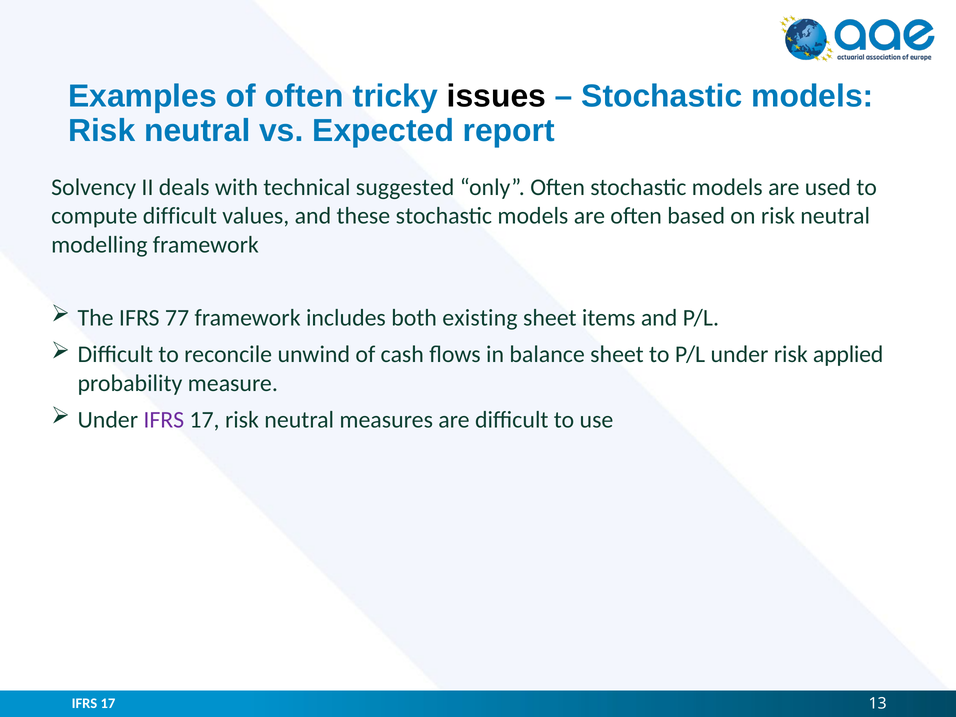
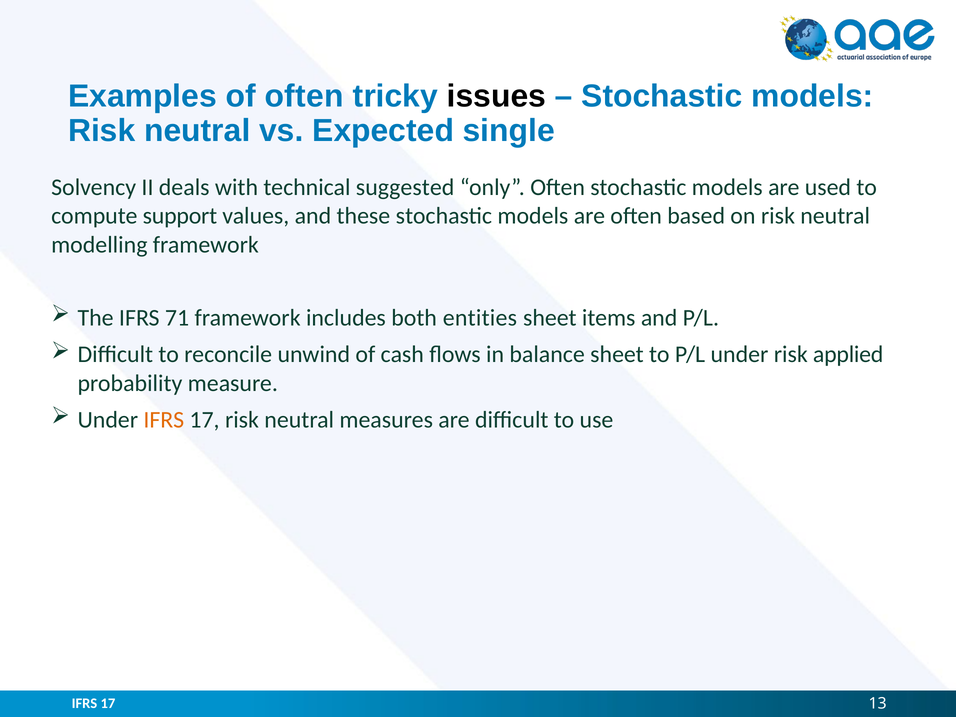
report: report -> single (509, 131)
compute difficult: difficult -> support (180, 216)
77: 77 -> 71 (177, 318)
existing: existing -> entities (480, 318)
IFRS colour: purple -> orange (164, 420)
